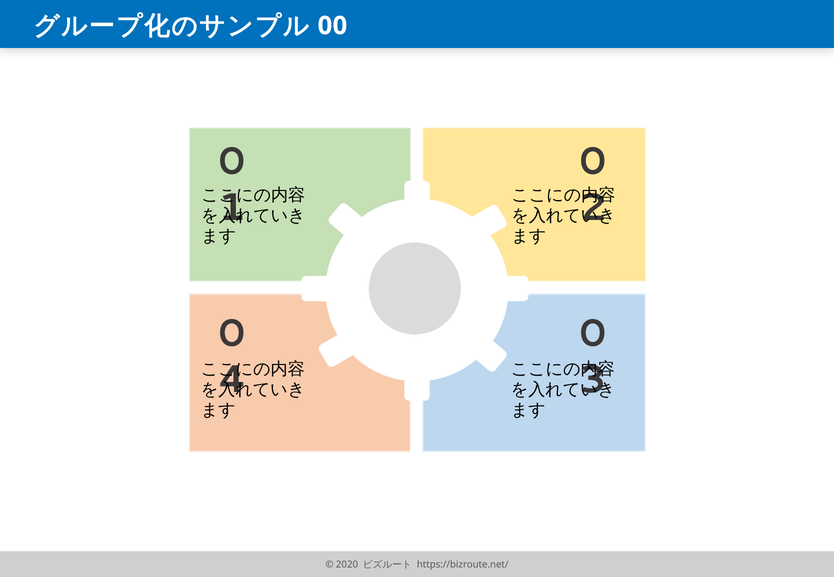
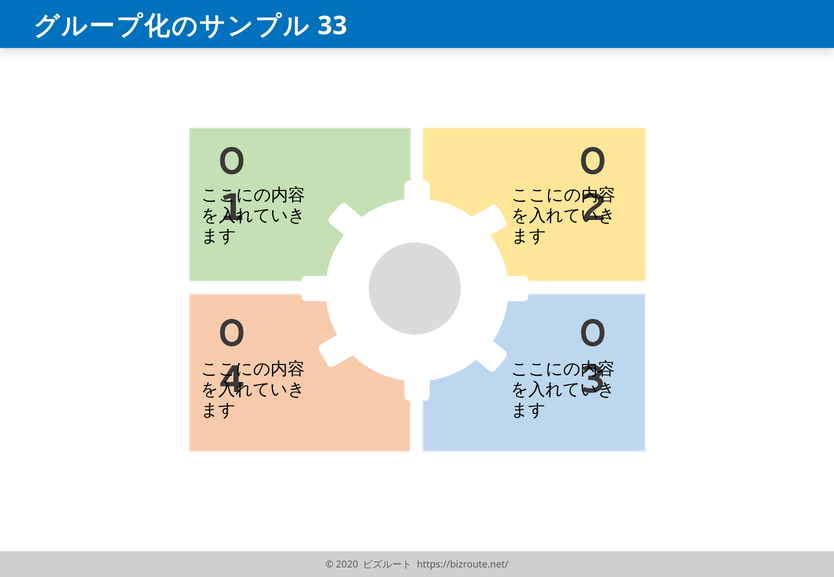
00: 00 -> 33 (332, 26)
